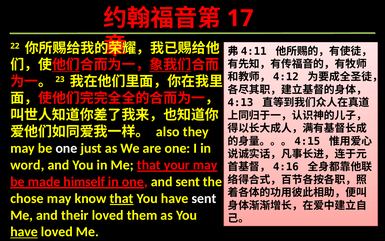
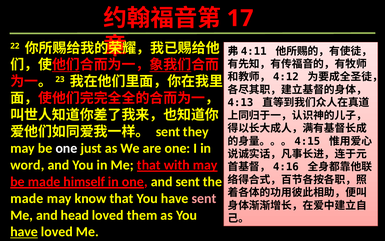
also: also -> sent (168, 131)
your: your -> with (177, 165)
chose: chose -> made (27, 198)
that underline: present -> none (122, 198)
sent colour: white -> pink (204, 198)
their: their -> head (75, 215)
